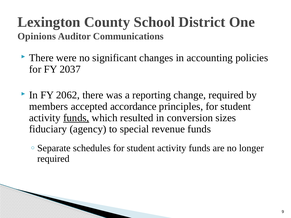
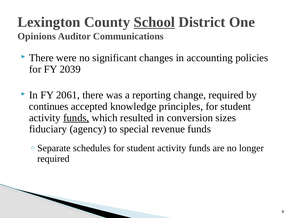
School underline: none -> present (154, 22)
2037: 2037 -> 2039 (70, 69)
2062: 2062 -> 2061 (68, 95)
members: members -> continues (49, 107)
accordance: accordance -> knowledge (133, 107)
